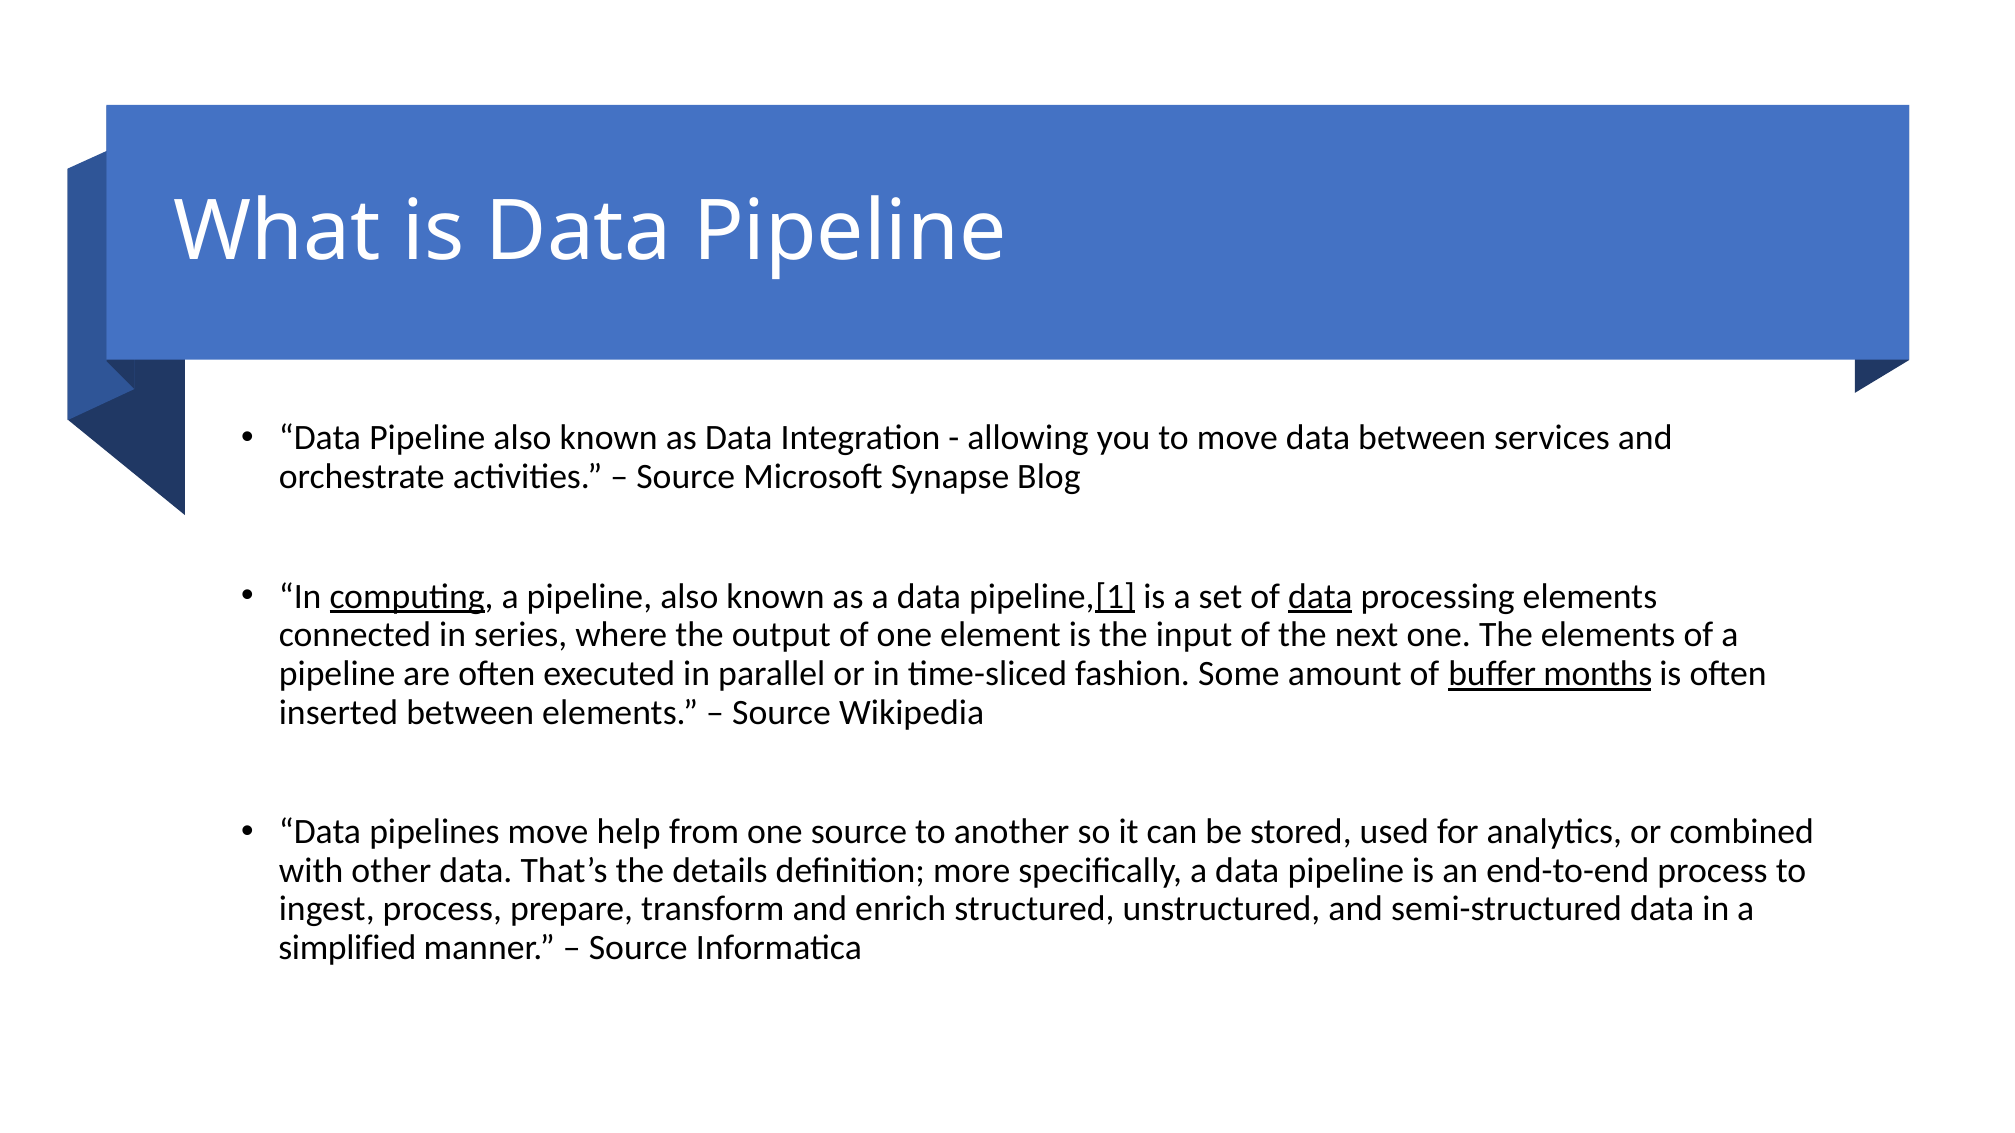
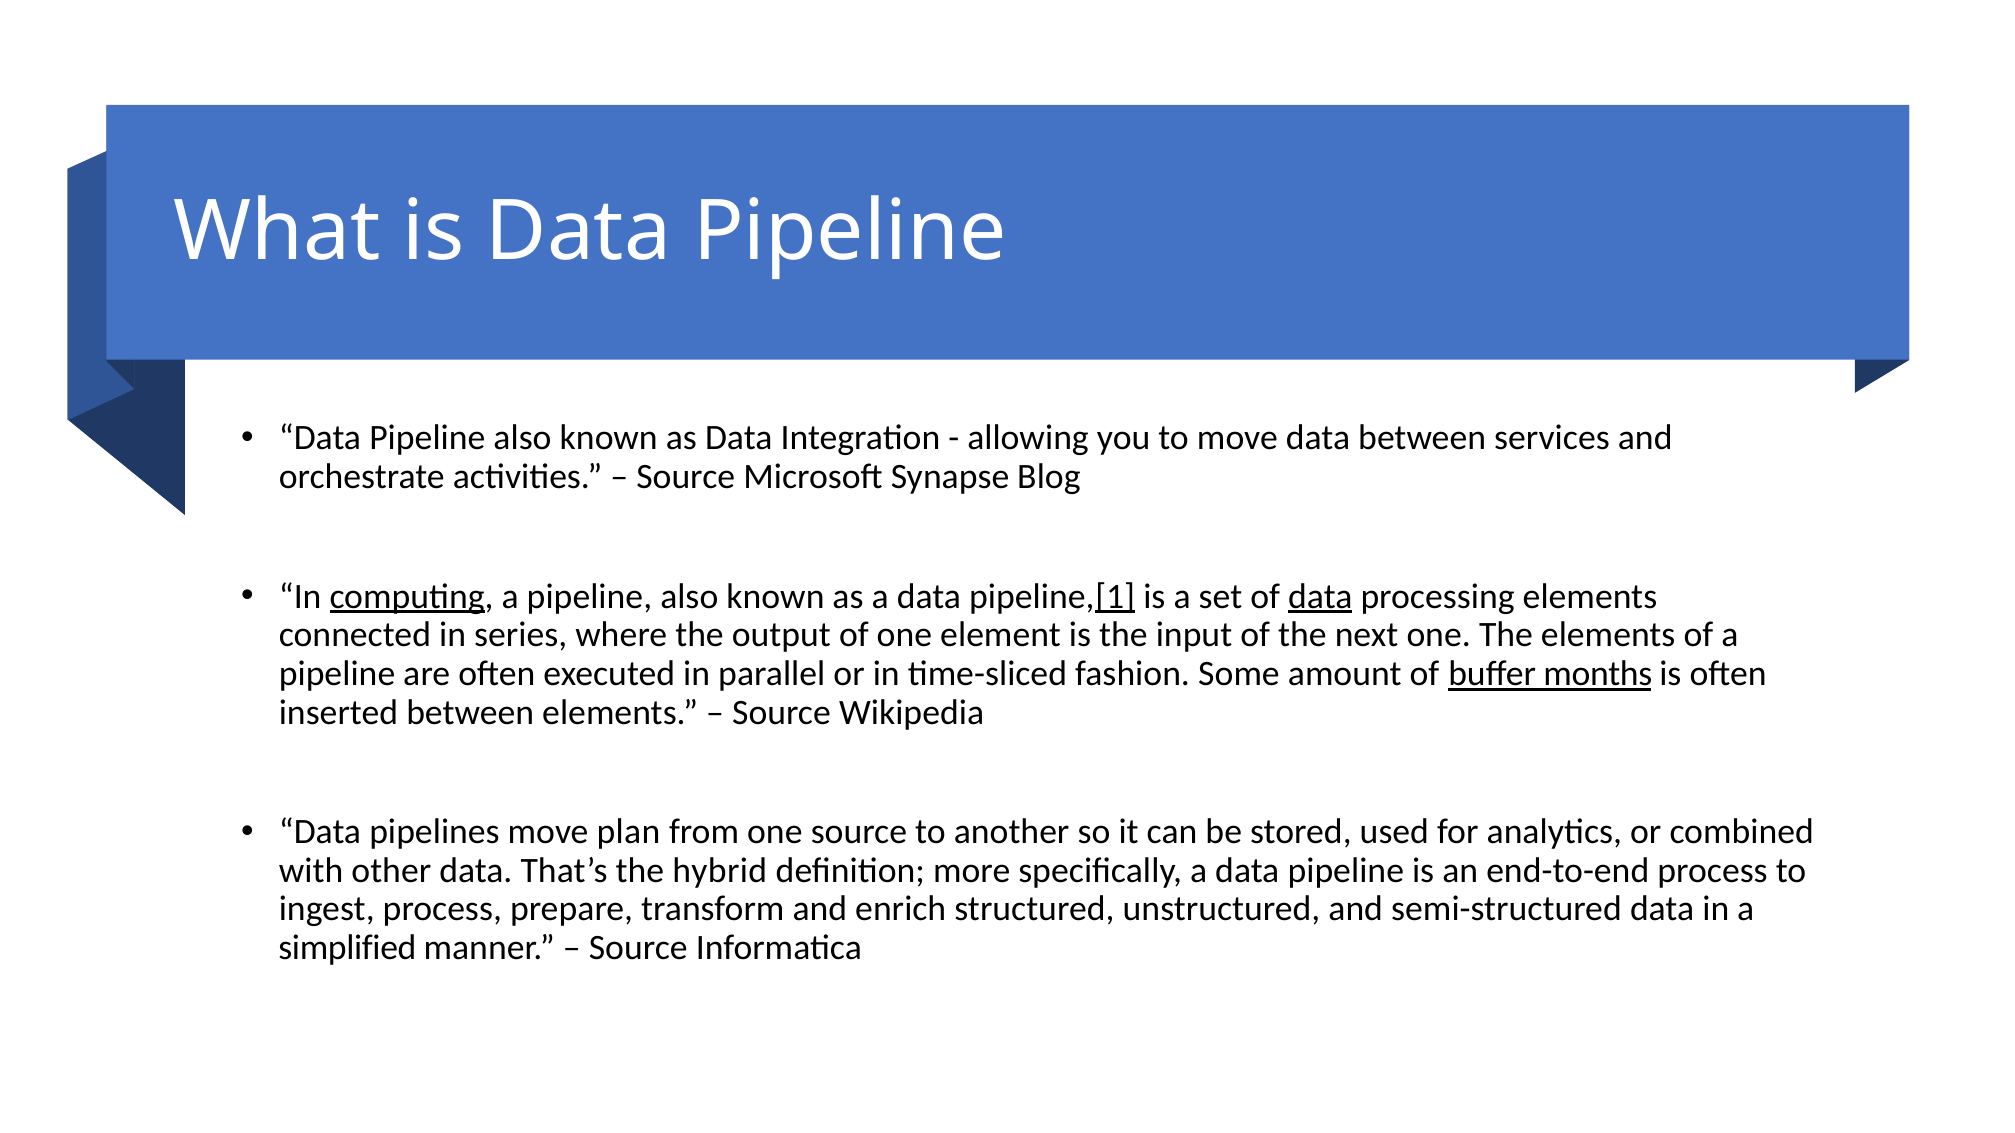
help: help -> plan (629, 832)
details: details -> hybrid (720, 871)
